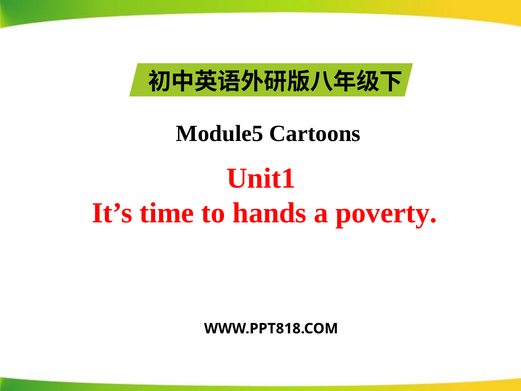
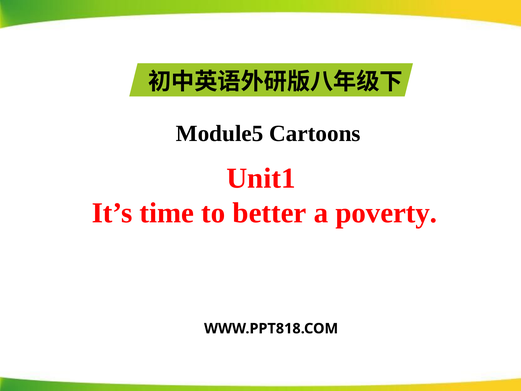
hands: hands -> better (270, 213)
